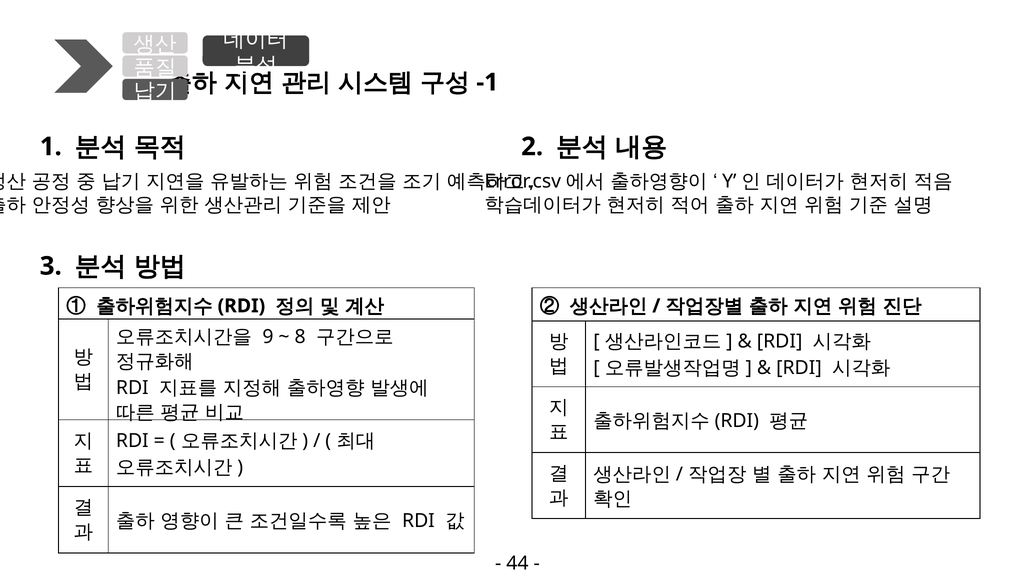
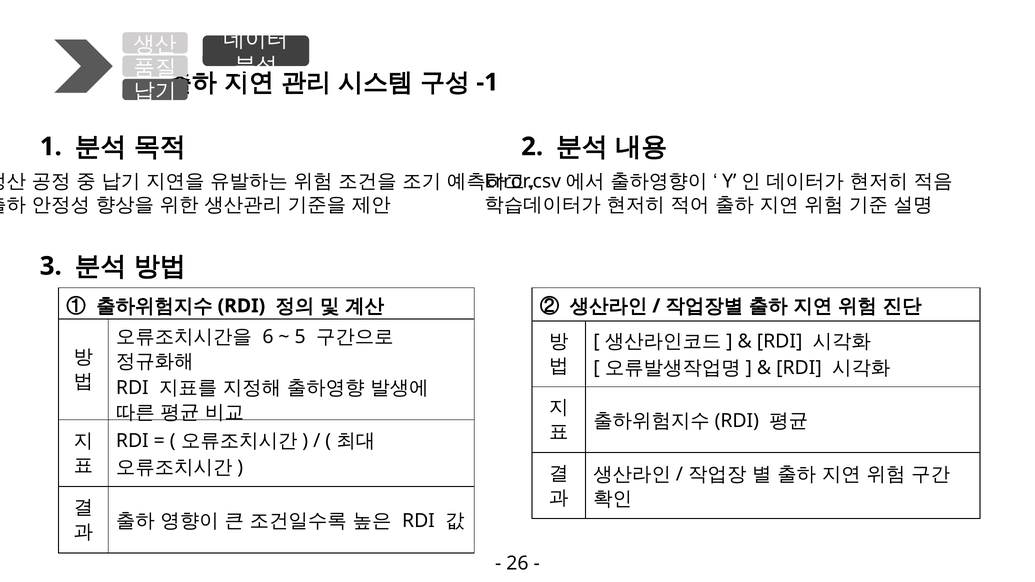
9: 9 -> 6 (268, 337)
8: 8 -> 5 (300, 337)
44: 44 -> 26 (517, 564)
